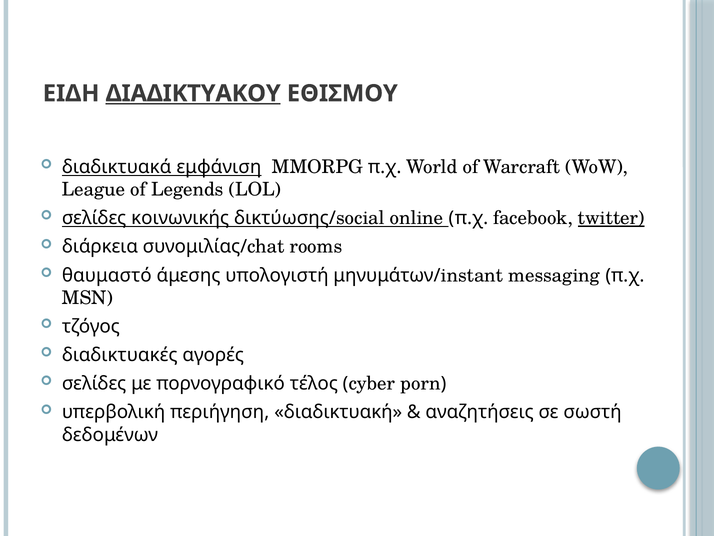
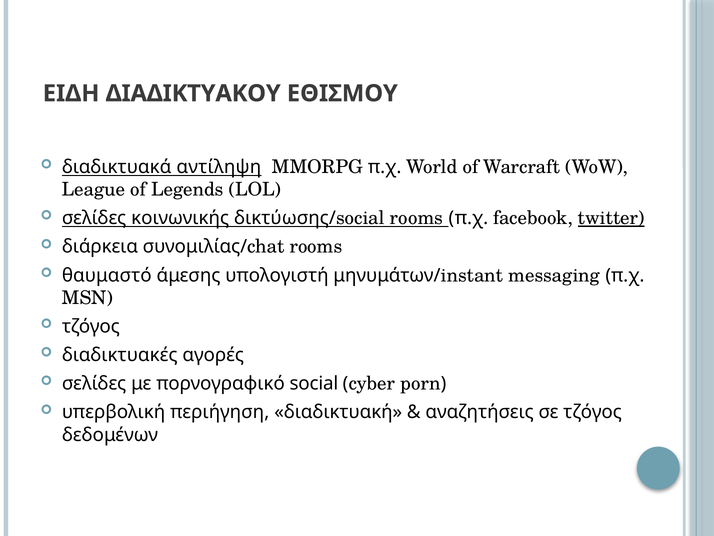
ΔΙΑΔΙΚΤΥΑΚΟΥ underline: present -> none (193, 93)
εμφάνιση: εμφάνιση -> αντίληψη (219, 167)
δικτύωσης/social online: online -> rooms (417, 218)
τέλος: τέλος -> social (314, 383)
σε σωστή: σωστή -> τζόγος (593, 412)
